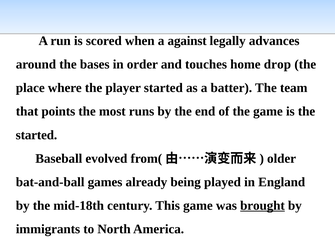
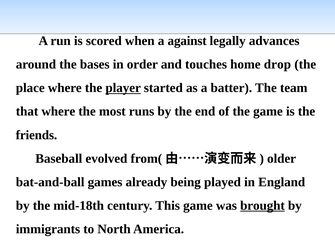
player underline: none -> present (123, 88)
that points: points -> where (58, 111)
started: started -> friends (36, 135)
